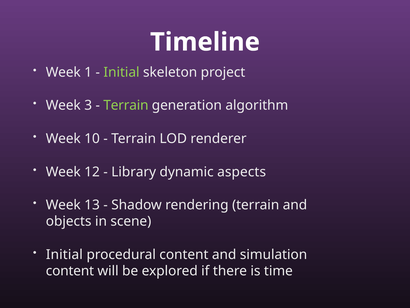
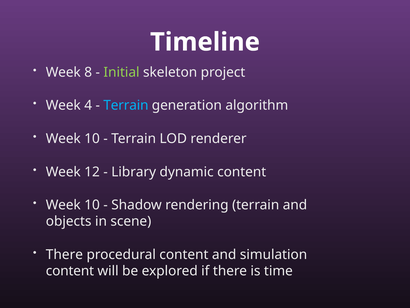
1: 1 -> 8 (88, 72)
3: 3 -> 4 (88, 105)
Terrain colour: light green -> light blue (126, 105)
dynamic aspects: aspects -> content (242, 172)
13: 13 -> 10 (92, 205)
Initial: Initial -> There (64, 254)
